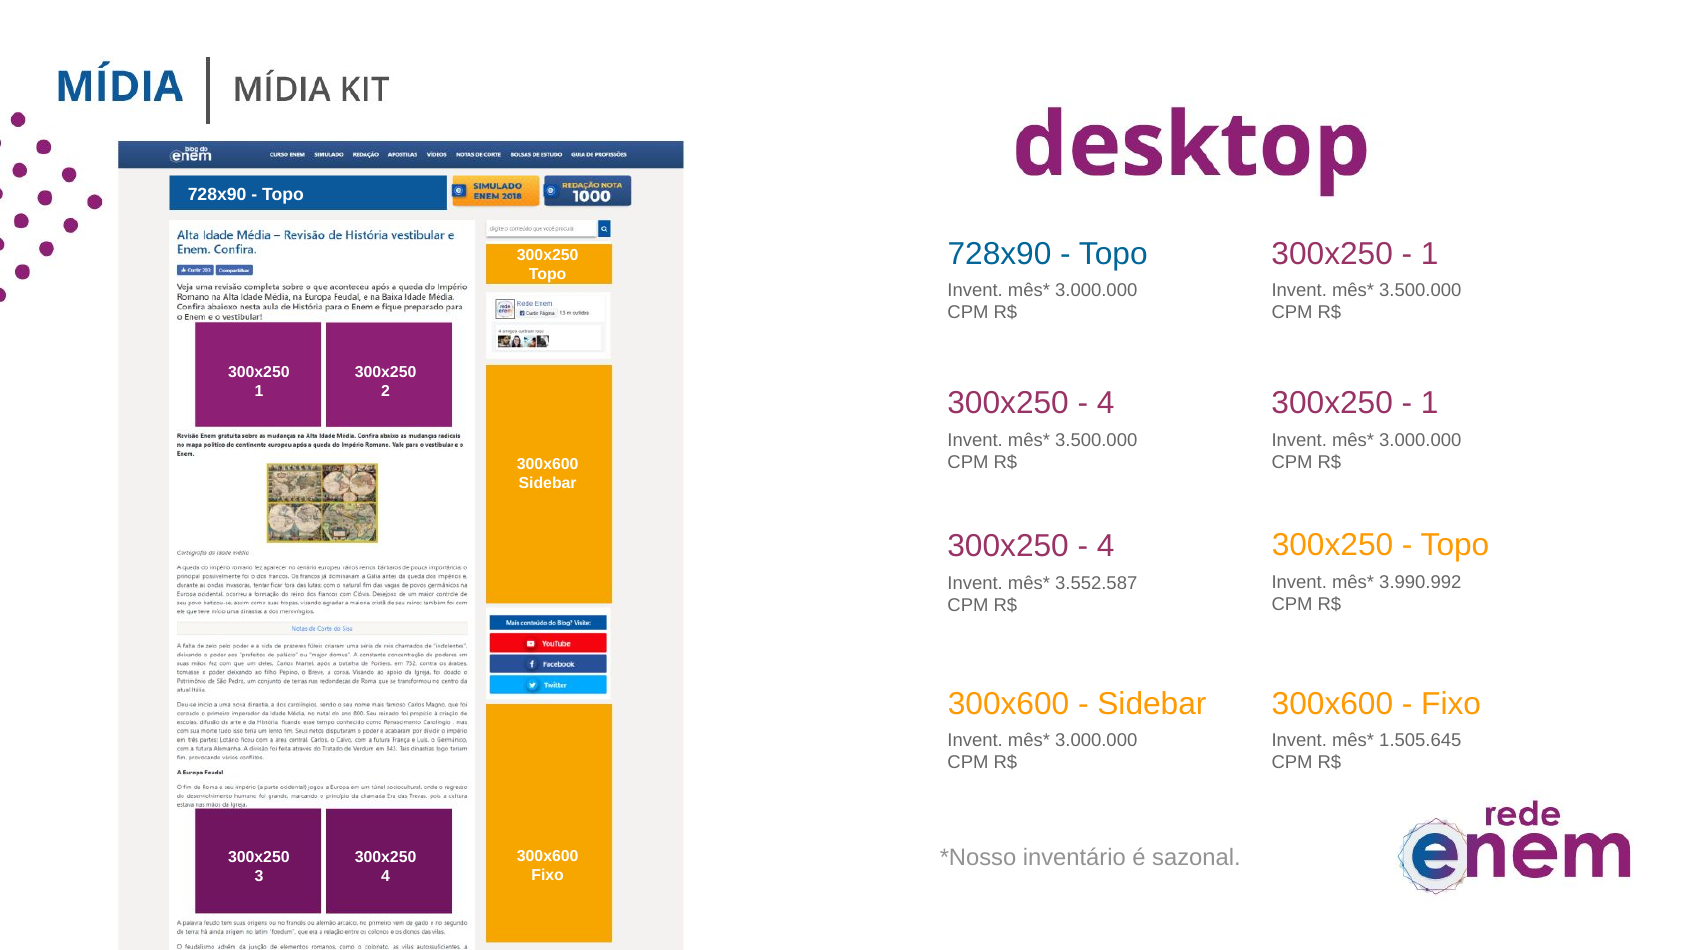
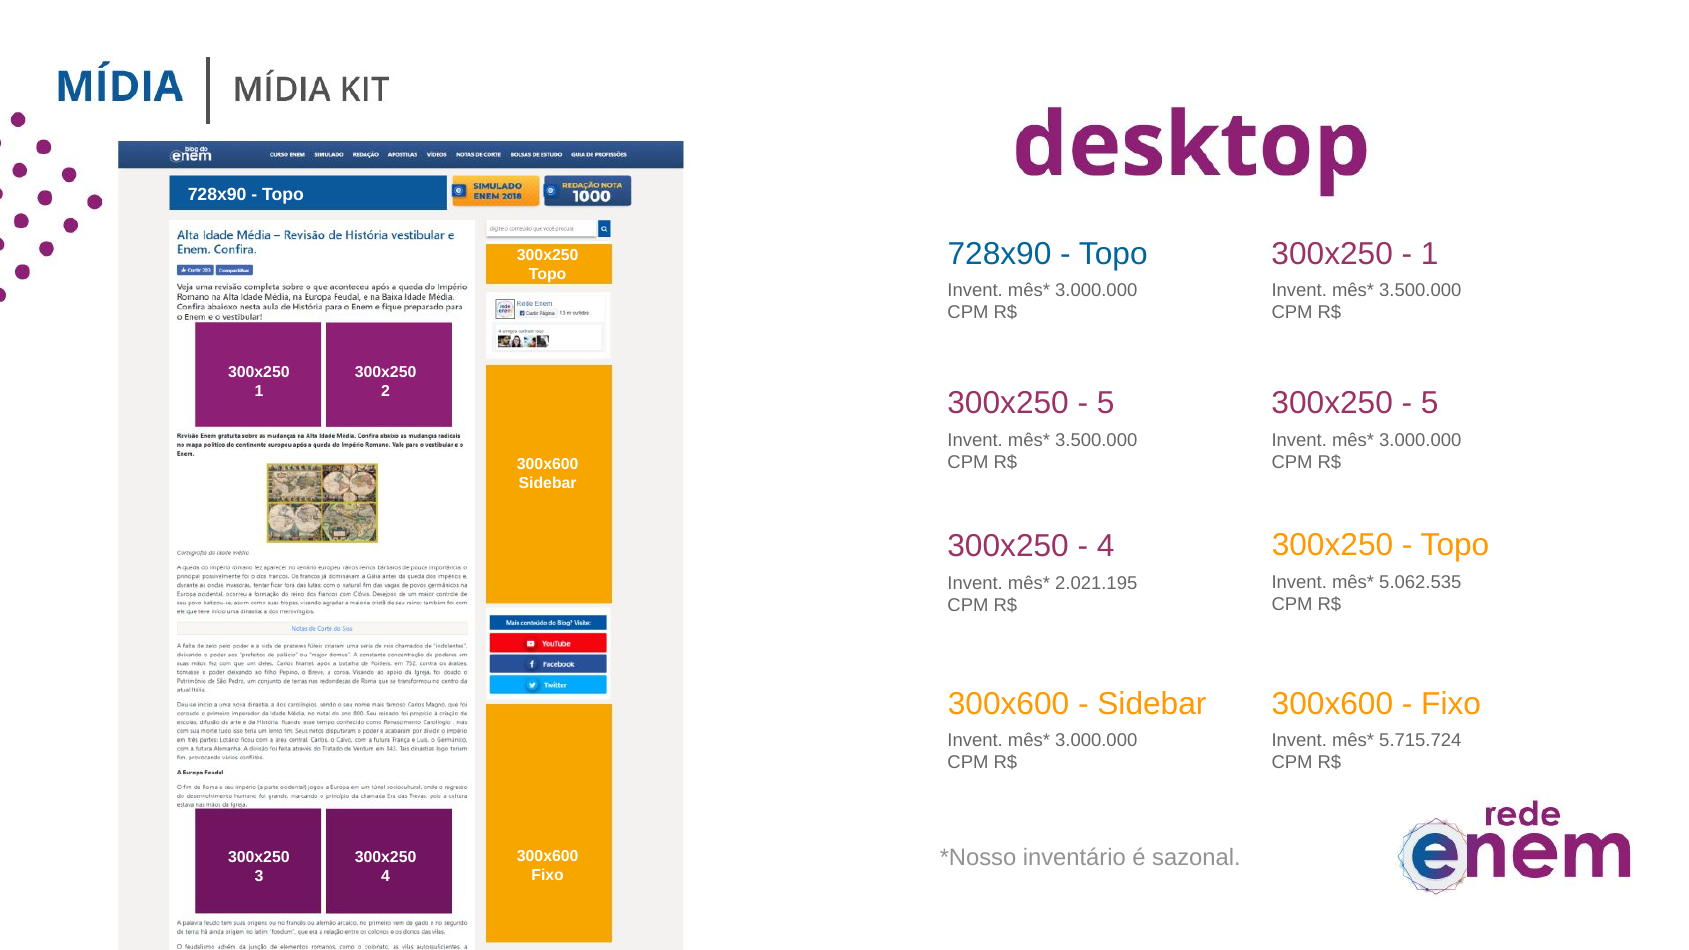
4: 4 -> 5 (1106, 403)
1: 1 -> 5 (1430, 403)
3.990.992: 3.990.992 -> 5.062.535 (1420, 582)
3.552.587: 3.552.587 -> 2.021.195 (1096, 583)
1.505.645: 1.505.645 -> 5.715.724 (1420, 741)
